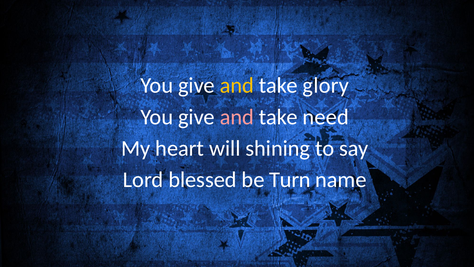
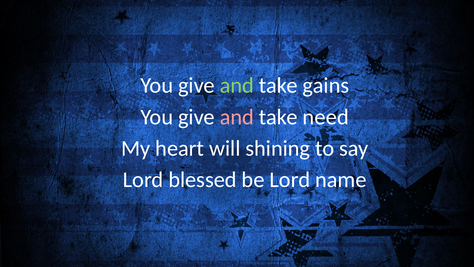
and colour: yellow -> light green (237, 85)
glory: glory -> gains (326, 85)
be Turn: Turn -> Lord (290, 179)
